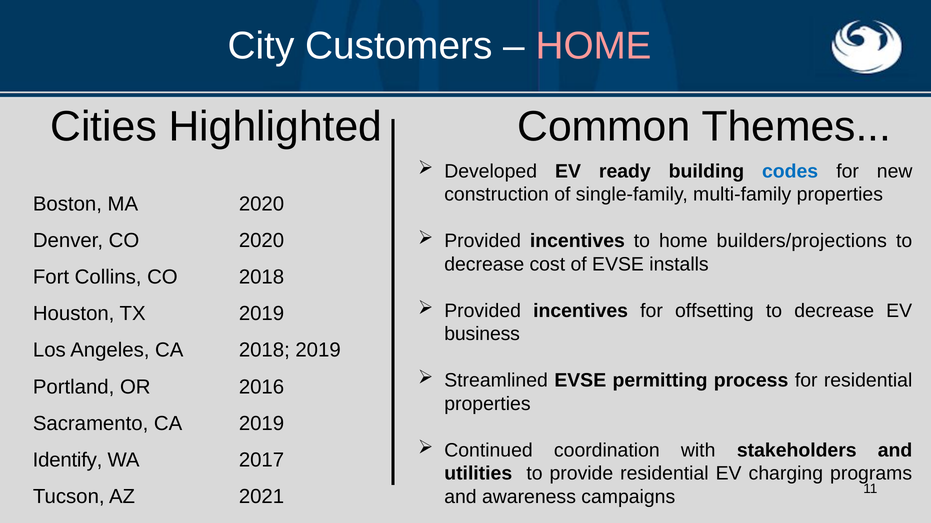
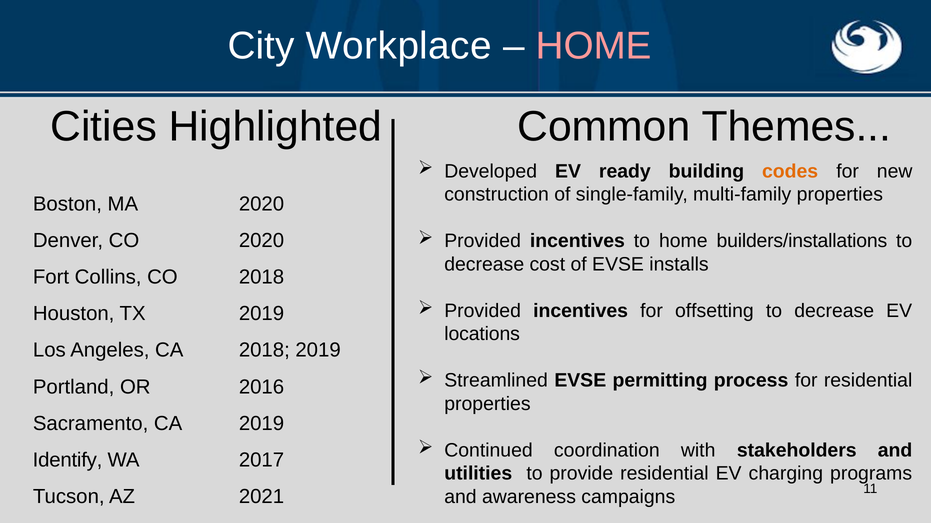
Customers: Customers -> Workplace (399, 46)
codes colour: blue -> orange (790, 171)
builders/projections: builders/projections -> builders/installations (802, 241)
business: business -> locations (482, 334)
